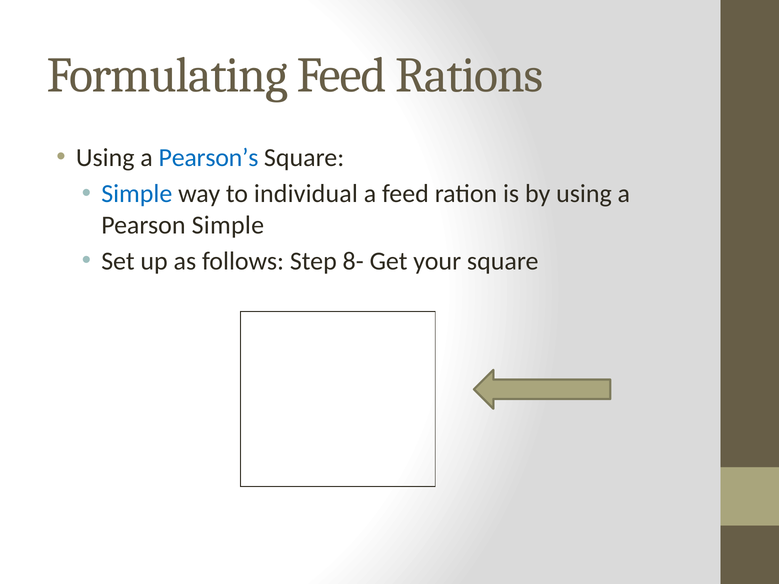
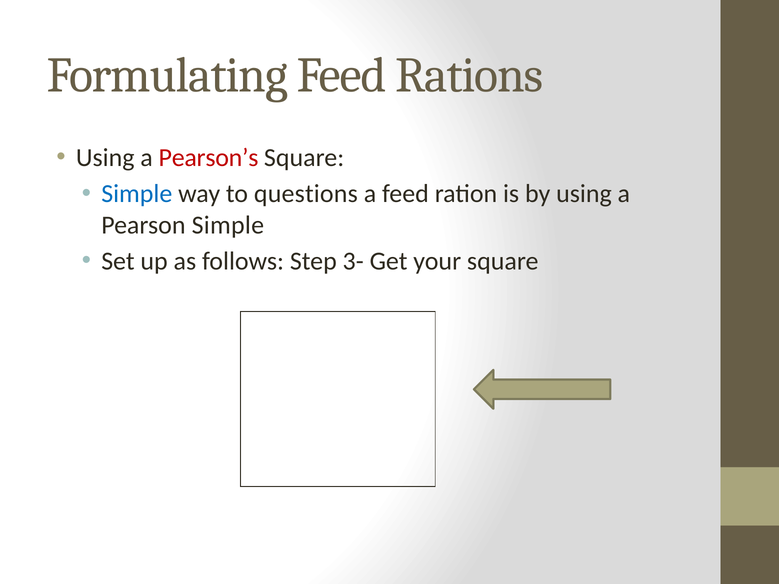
Pearson’s colour: blue -> red (209, 158)
individual: individual -> questions (306, 194)
8-: 8- -> 3- (353, 261)
